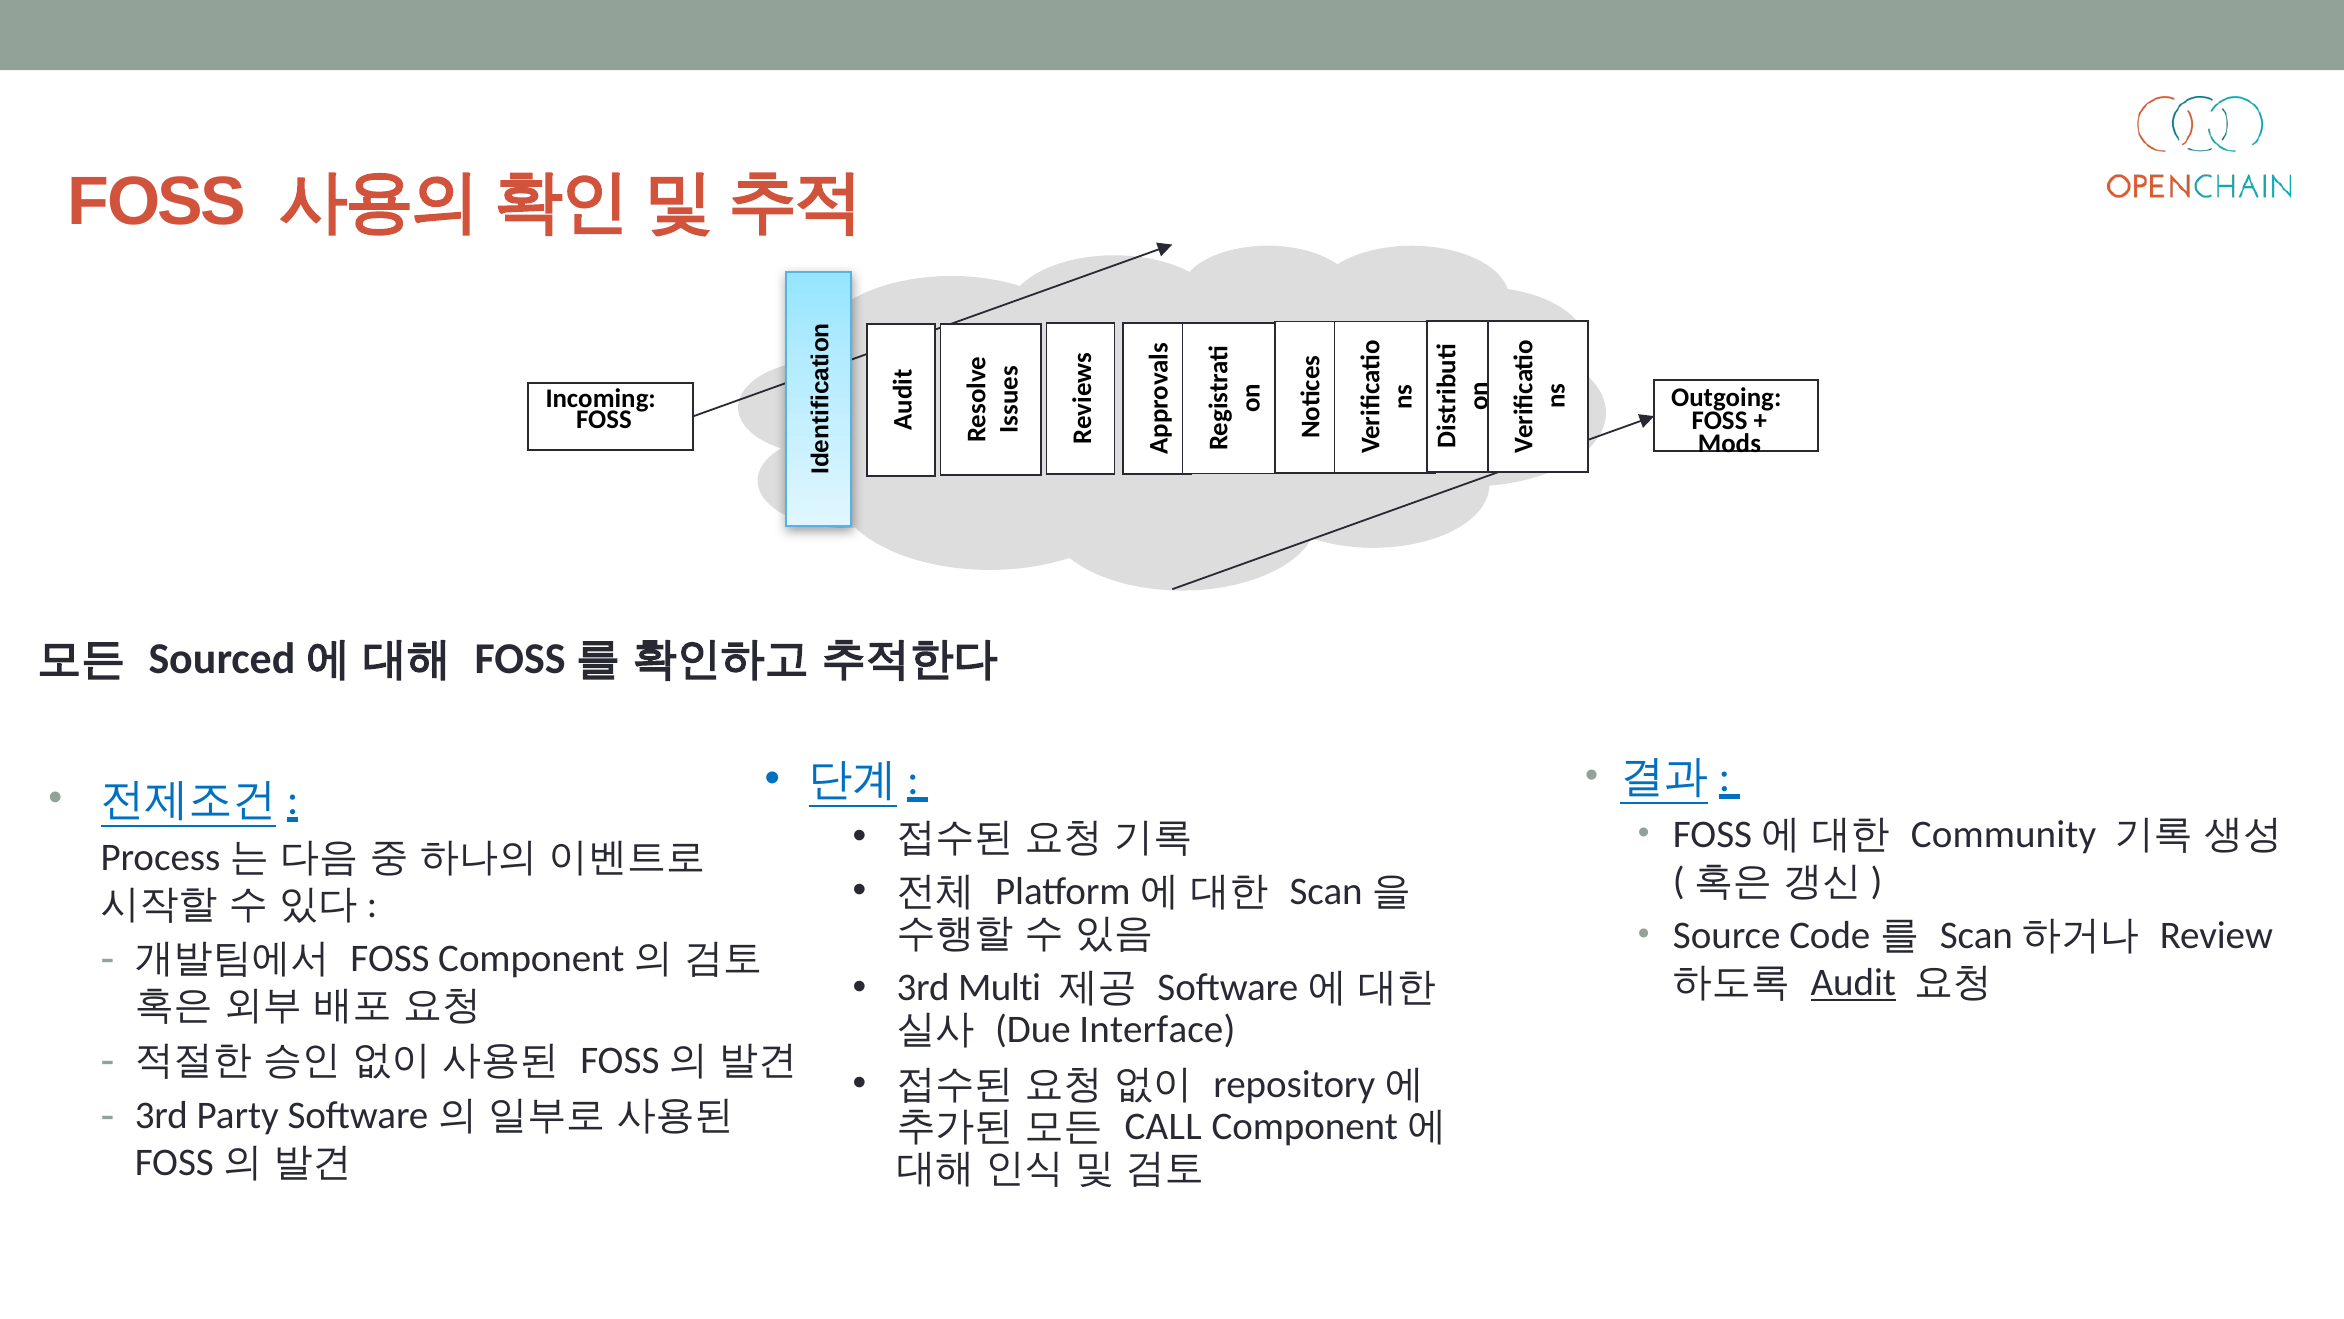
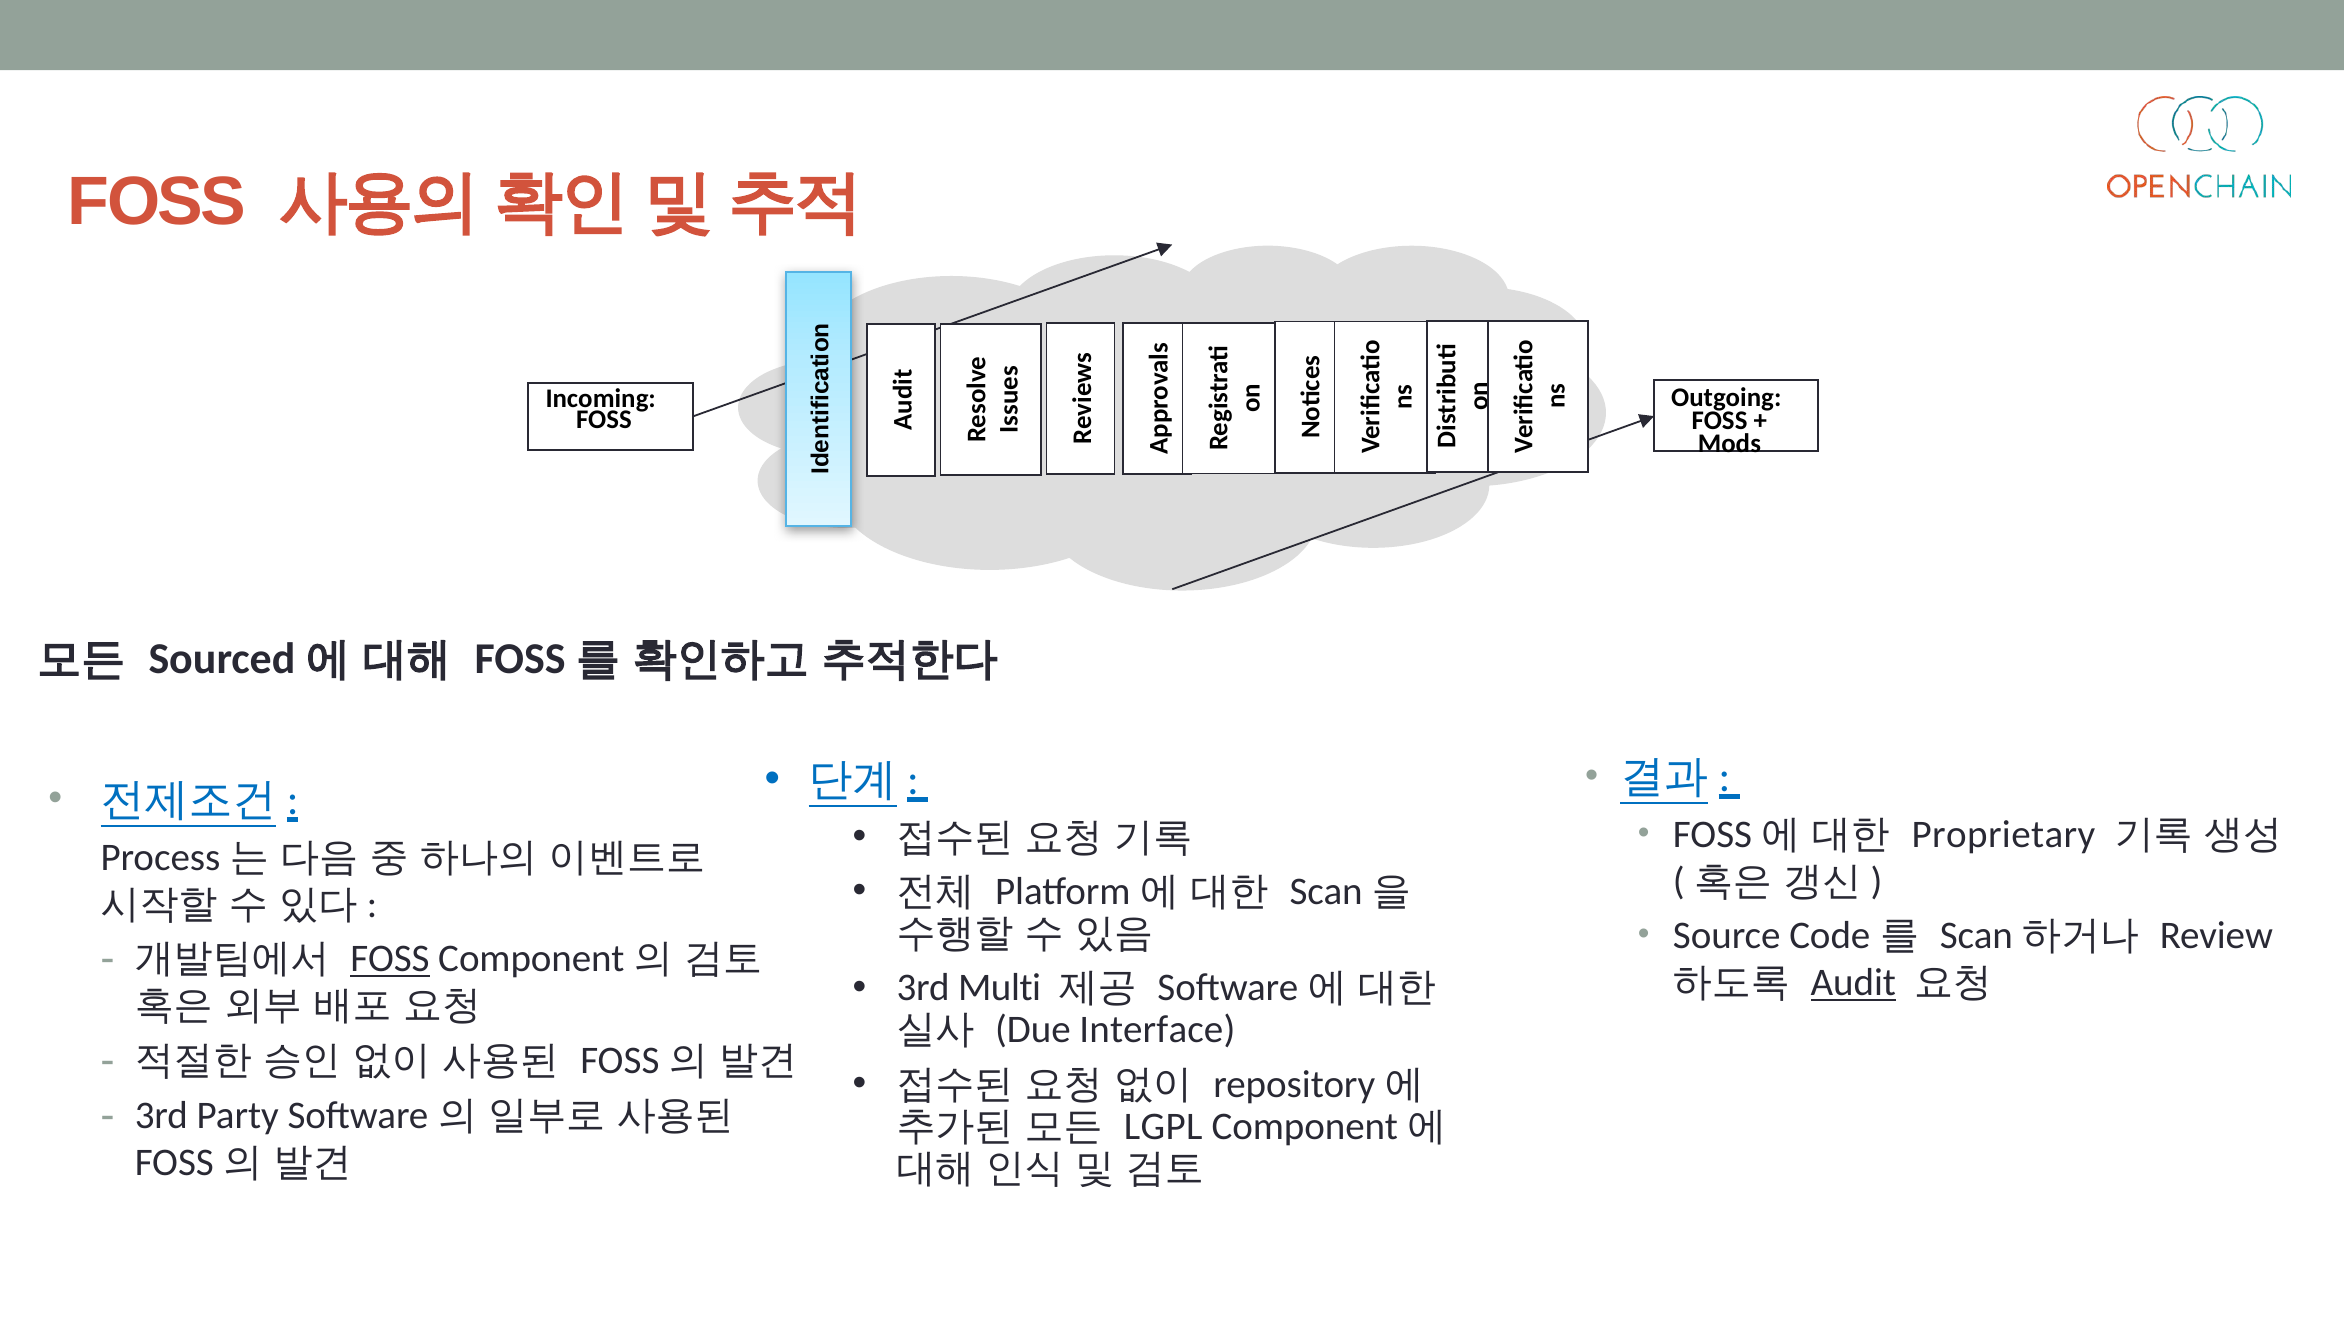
Community: Community -> Proprietary (2003, 834)
FOSS underline: none -> present (390, 959)
CALL: CALL -> LGPL (1163, 1126)
